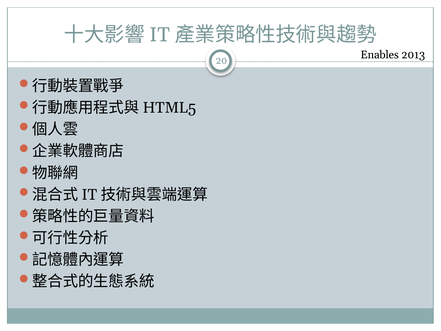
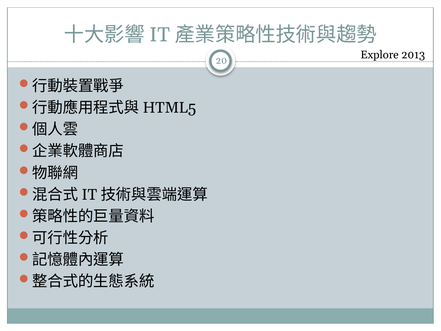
Enables: Enables -> Explore (380, 55)
